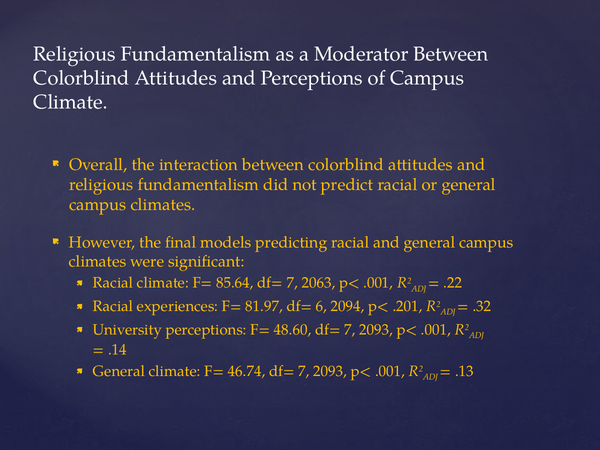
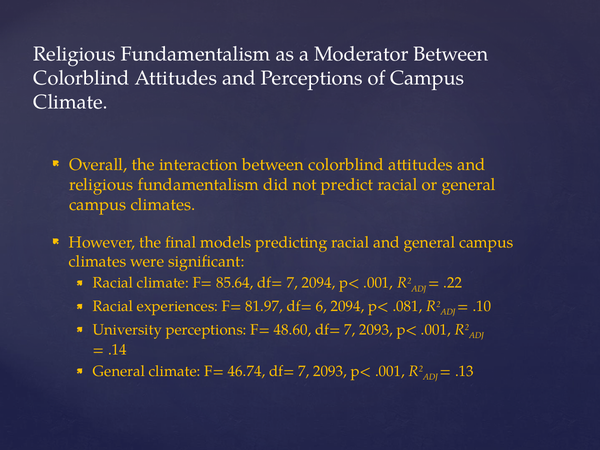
7 2063: 2063 -> 2094 (318, 283)
.201: .201 -> .081 (408, 306)
.32: .32 -> .10 (482, 306)
